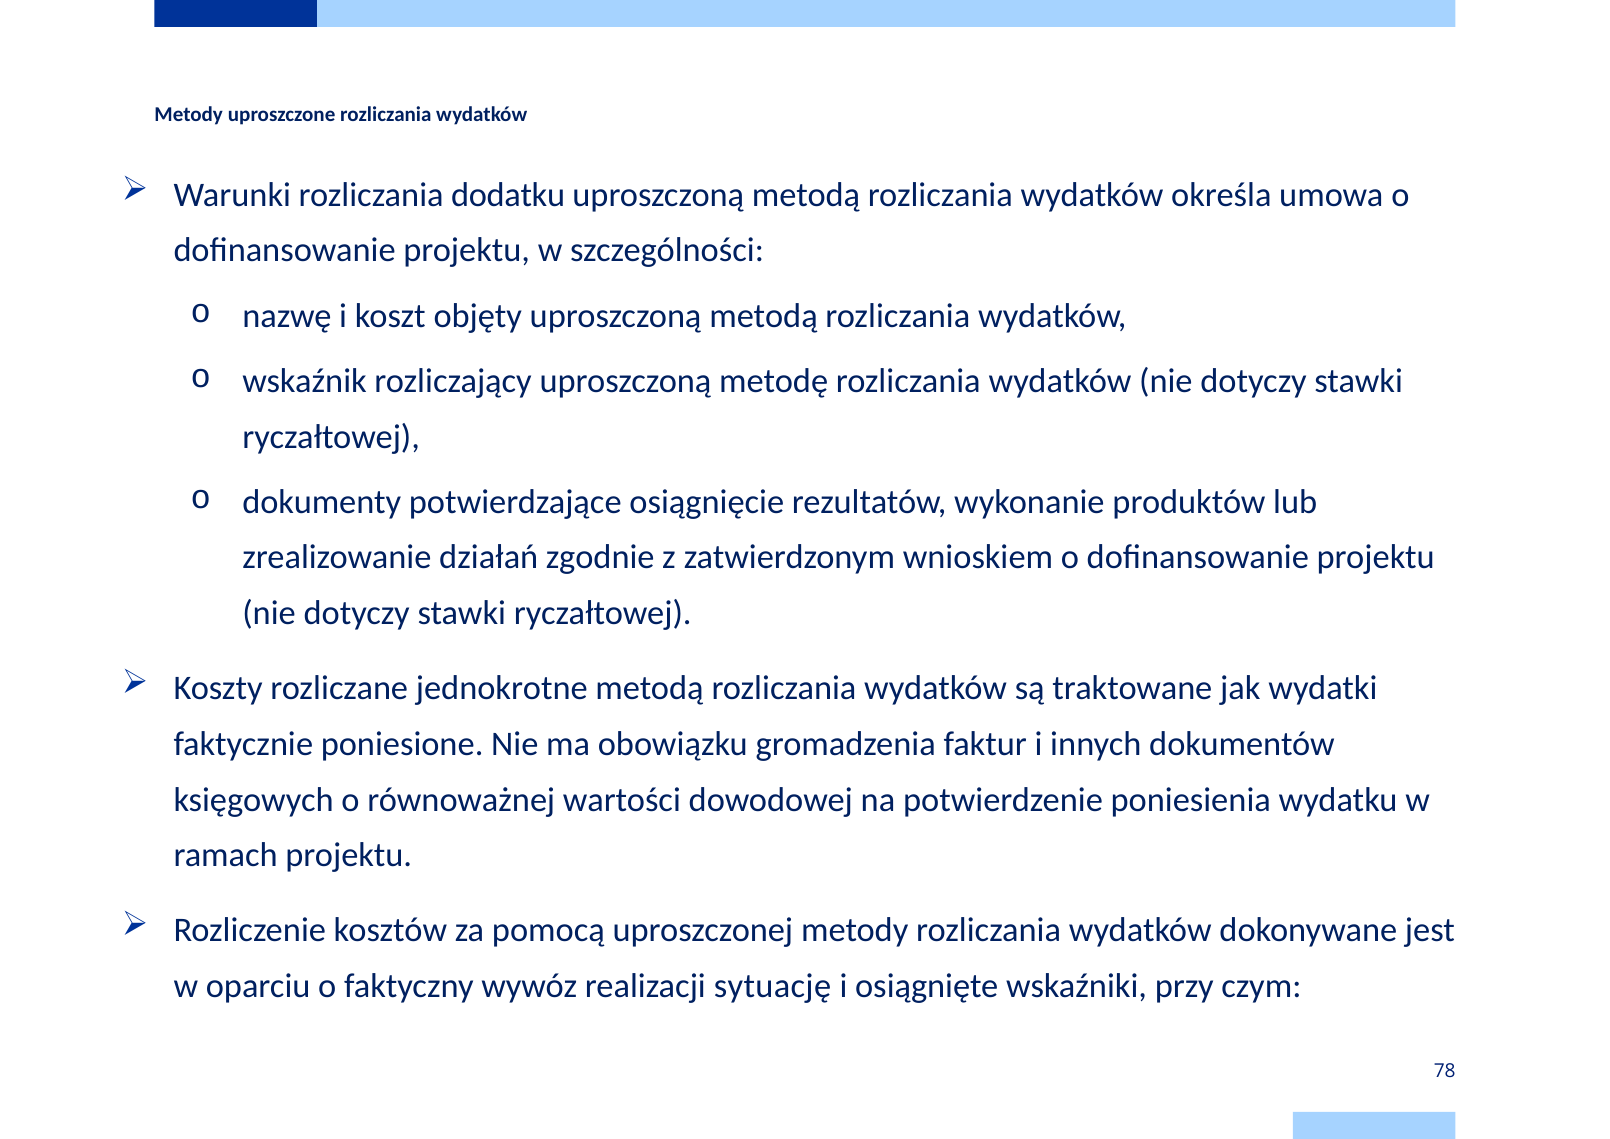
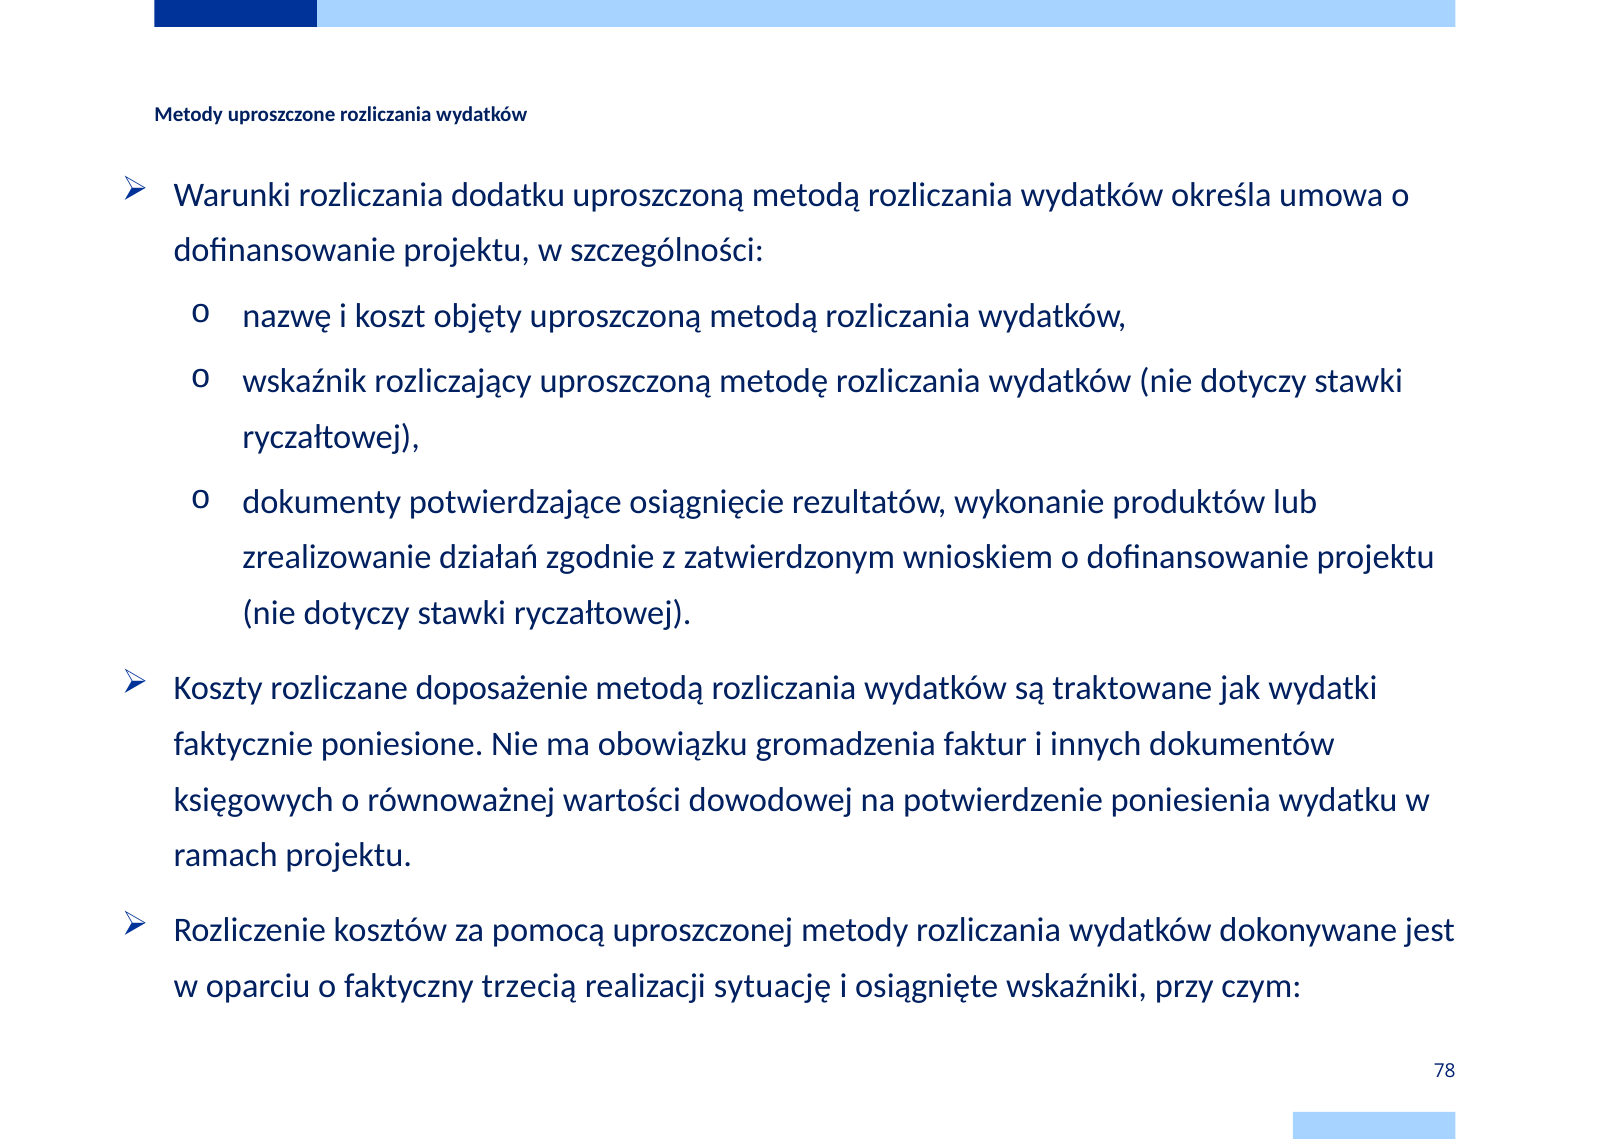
jednokrotne: jednokrotne -> doposażenie (502, 688)
wywóz: wywóz -> trzecią (529, 985)
